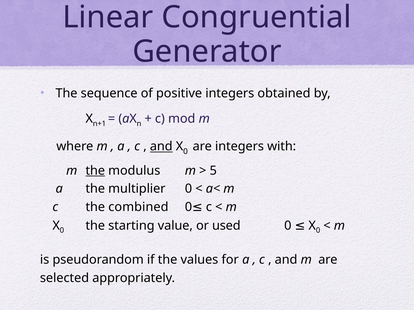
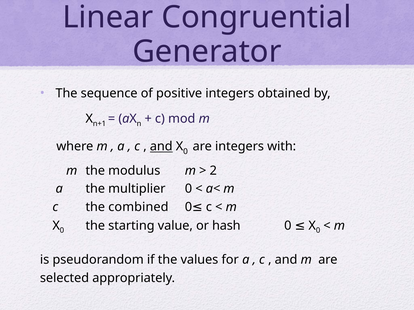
the underline: present -> none (95, 171)
5: 5 -> 2 (213, 171)
used: used -> hash (226, 226)
